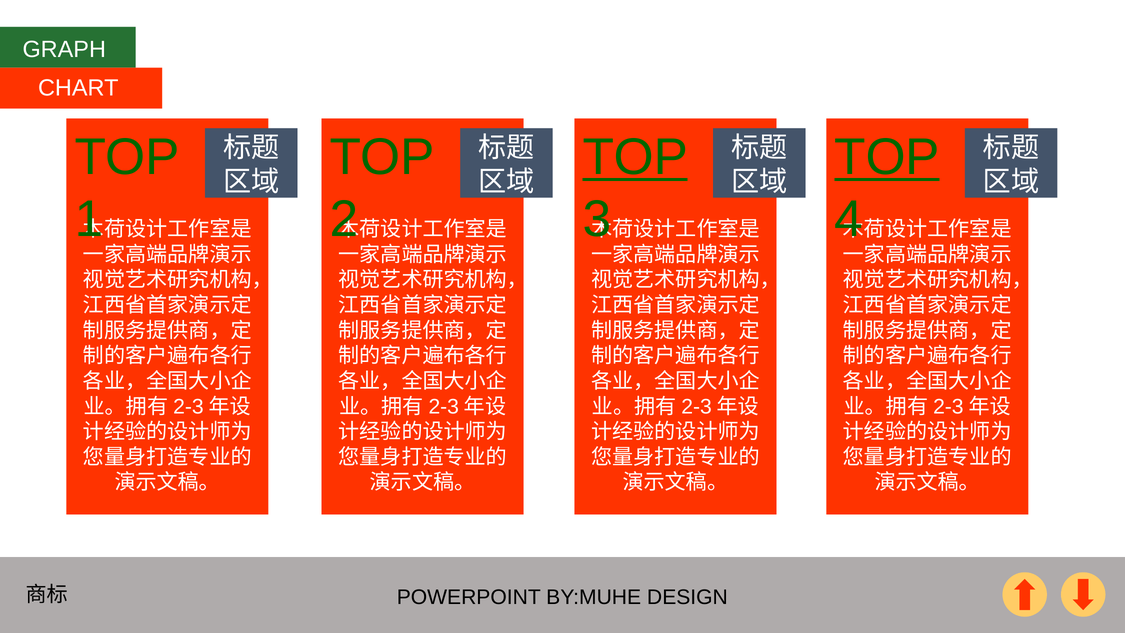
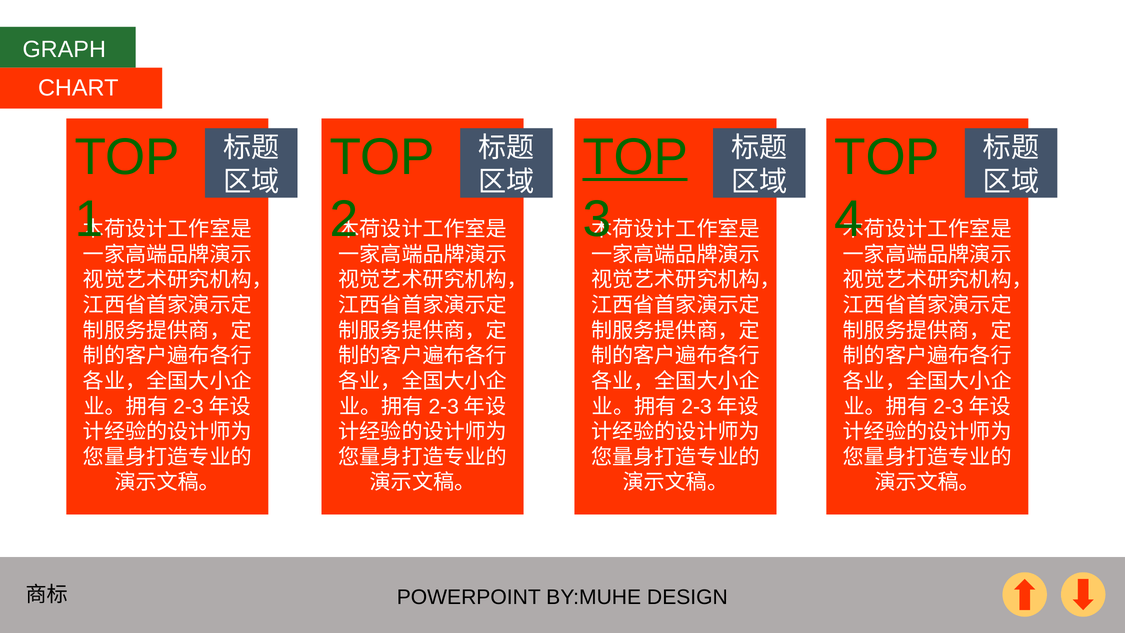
TOP underline: present -> none (887, 157)
